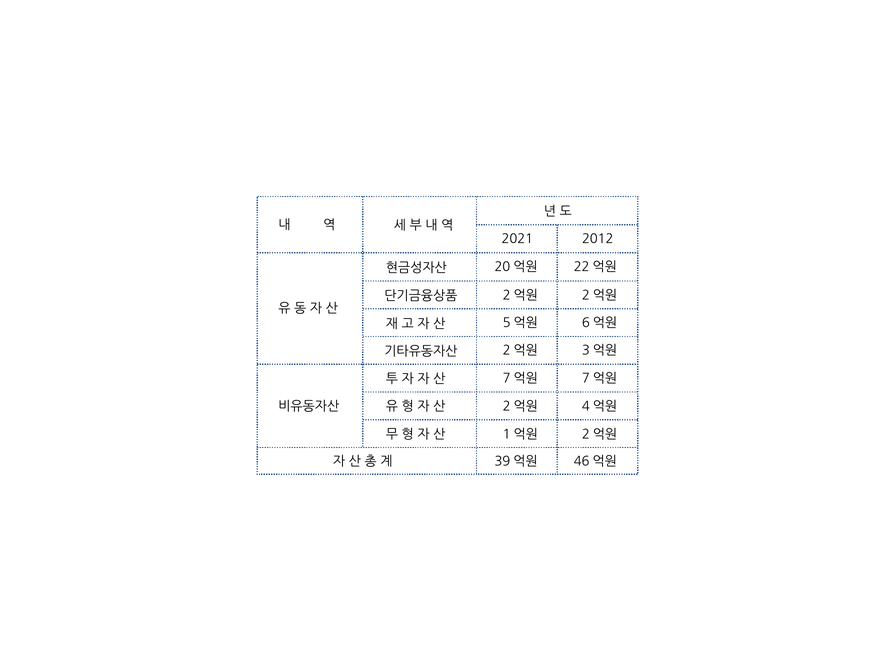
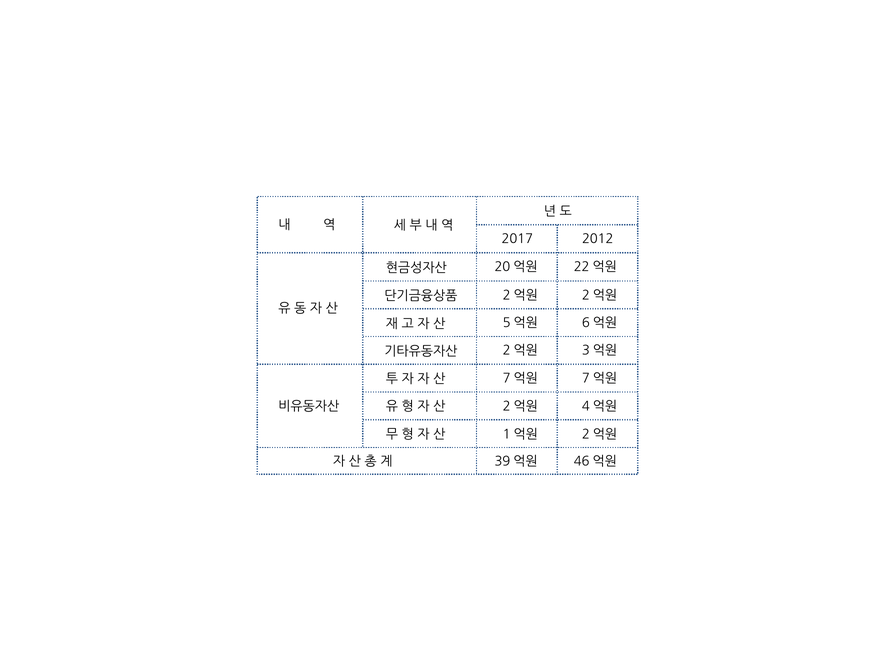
2021: 2021 -> 2017 (517, 239)
